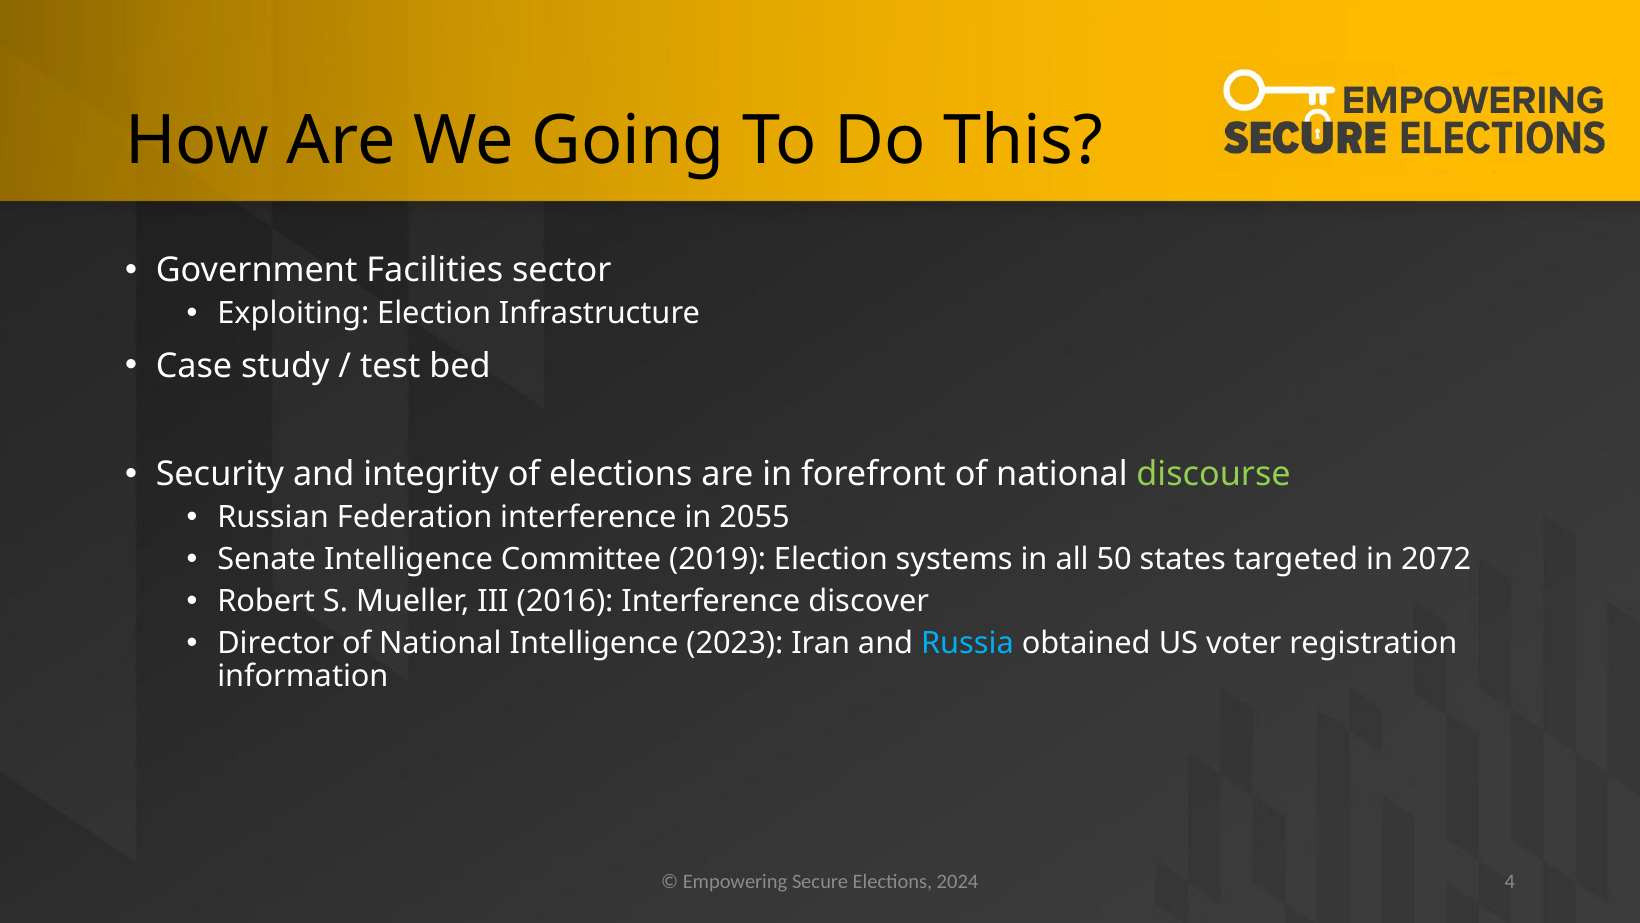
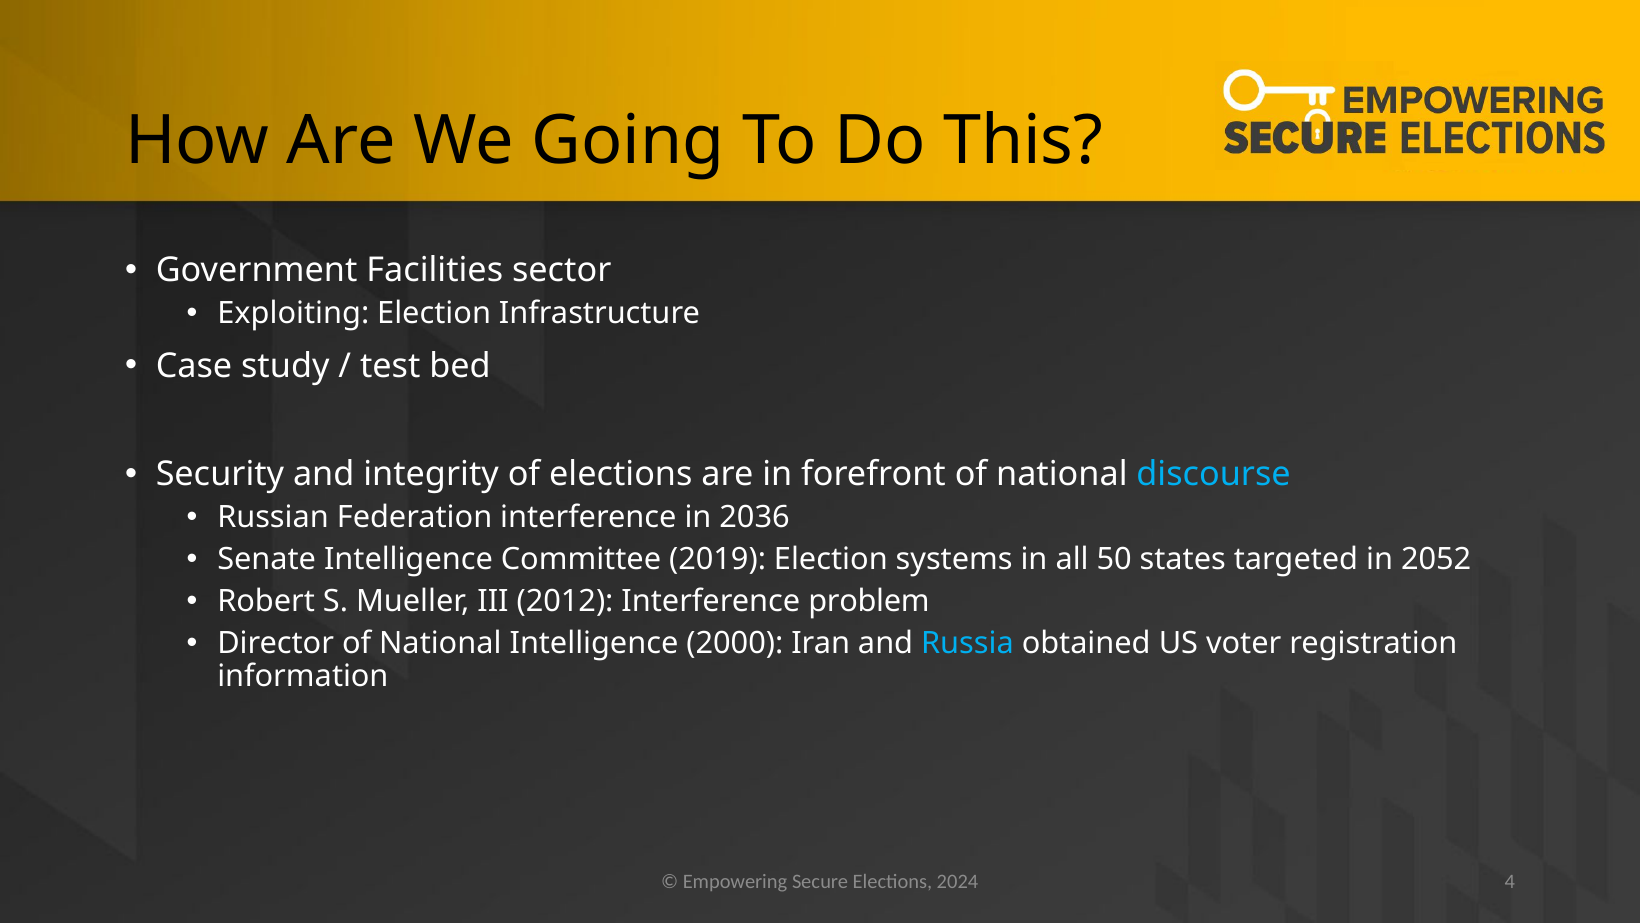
discourse colour: light green -> light blue (1214, 474)
2055: 2055 -> 2036 (755, 517)
2072: 2072 -> 2052 (1436, 559)
2016: 2016 -> 2012 (565, 601)
discover: discover -> problem (869, 601)
2023: 2023 -> 2000 (735, 643)
